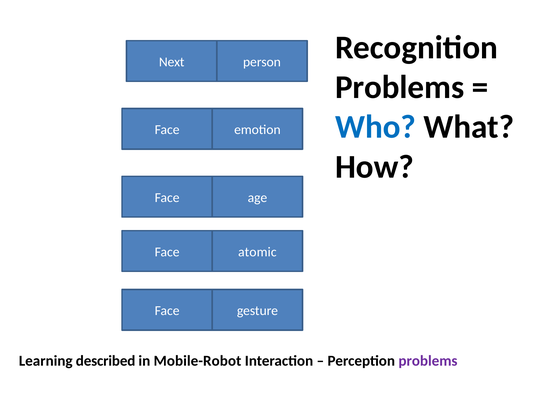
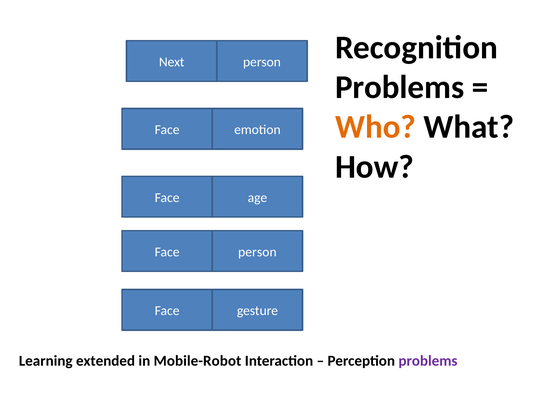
Who colour: blue -> orange (375, 127)
Face atomic: atomic -> person (257, 252)
described: described -> extended (106, 361)
